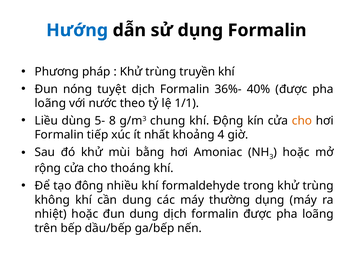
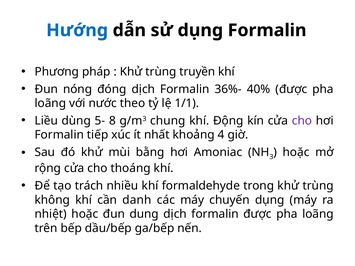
tuyệt: tuyệt -> đóng (112, 89)
cho colour: orange -> purple (302, 121)
đông: đông -> trách (89, 186)
cần dung: dung -> danh (137, 200)
thường: thường -> chuyến (230, 200)
